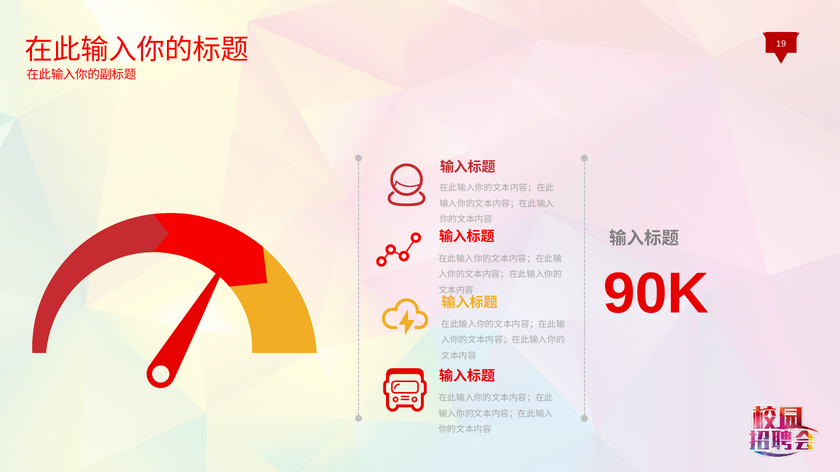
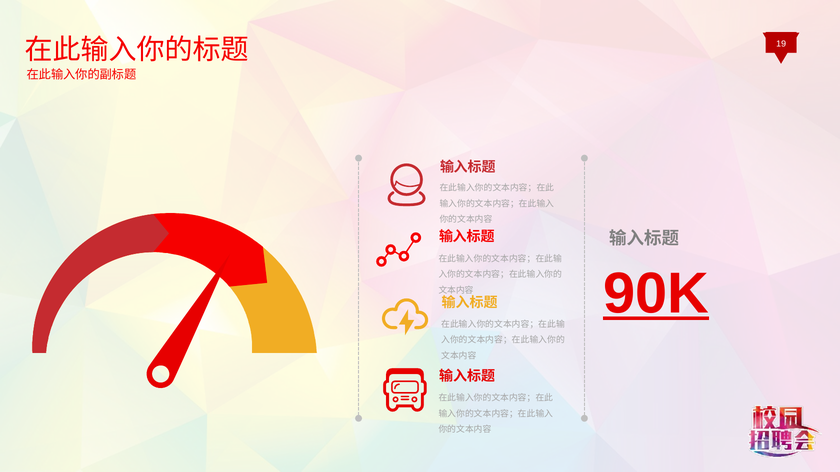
90K underline: none -> present (656, 294)
